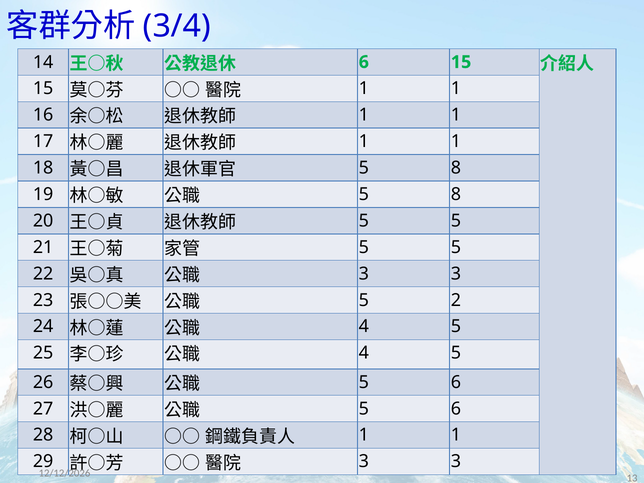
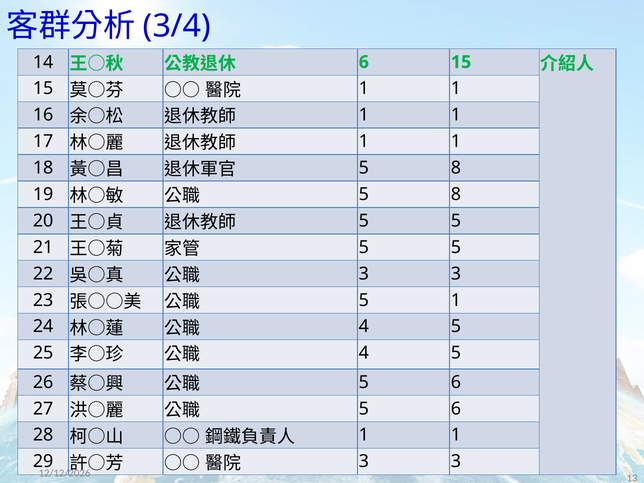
5 2: 2 -> 1 (456, 300)
